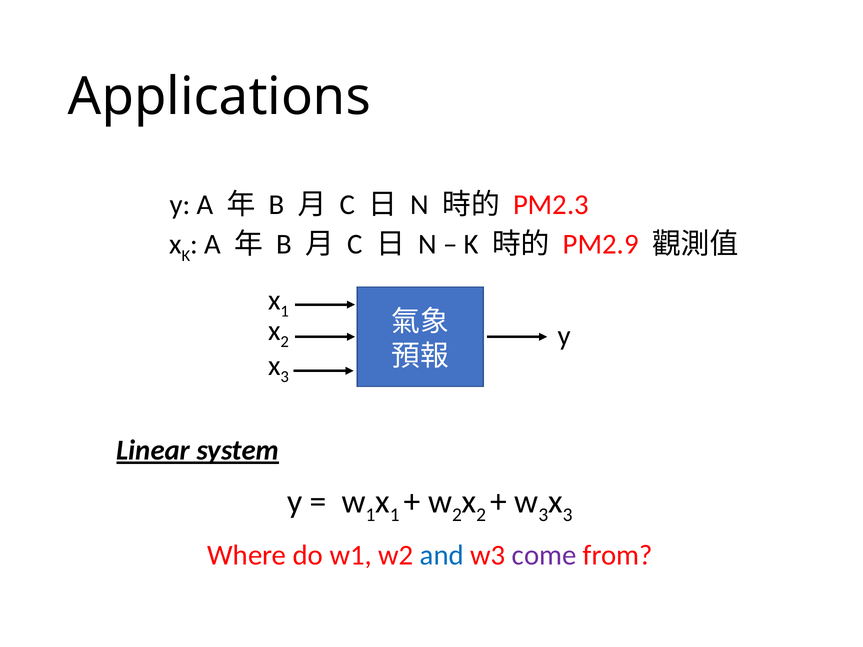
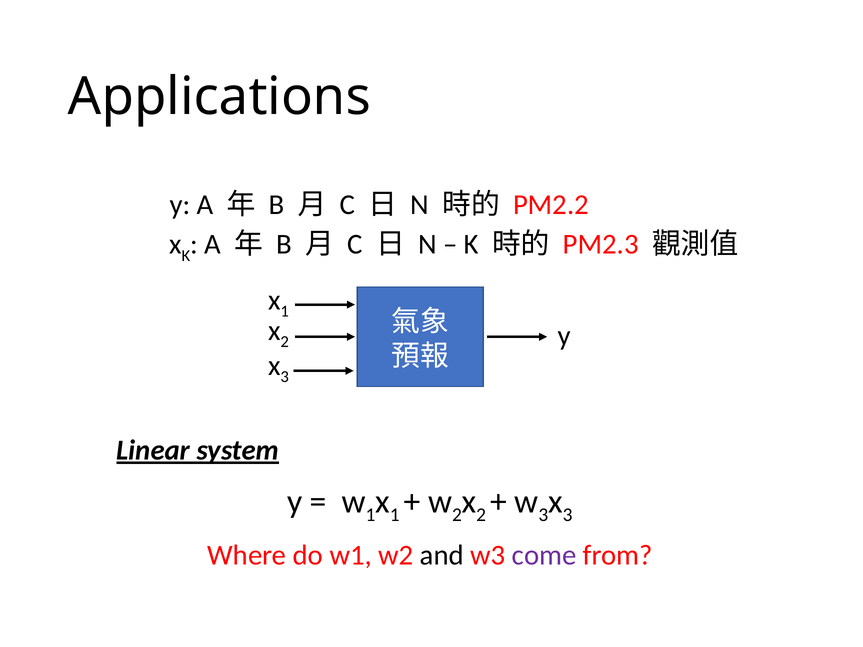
PM2.3: PM2.3 -> PM2.2 (551, 205)
PM2.9: PM2.9 -> PM2.3 (601, 244)
and colour: blue -> black (442, 555)
